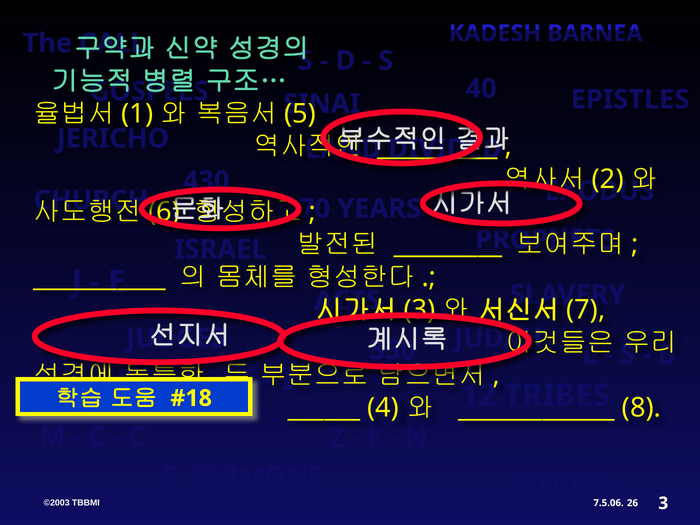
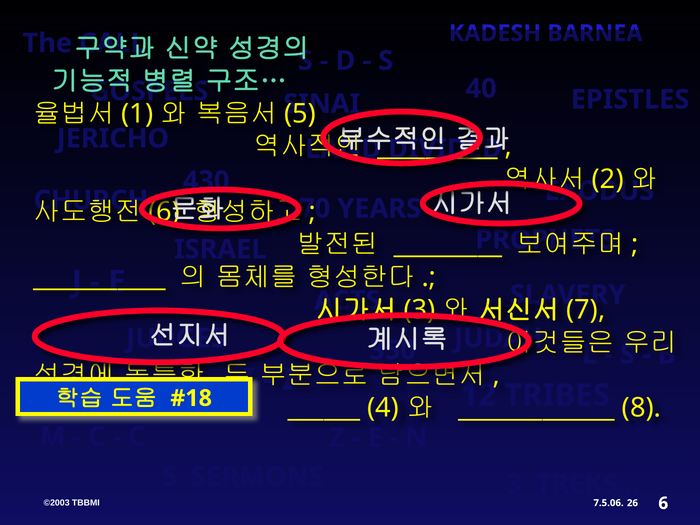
3: 3 -> 6 (663, 503)
